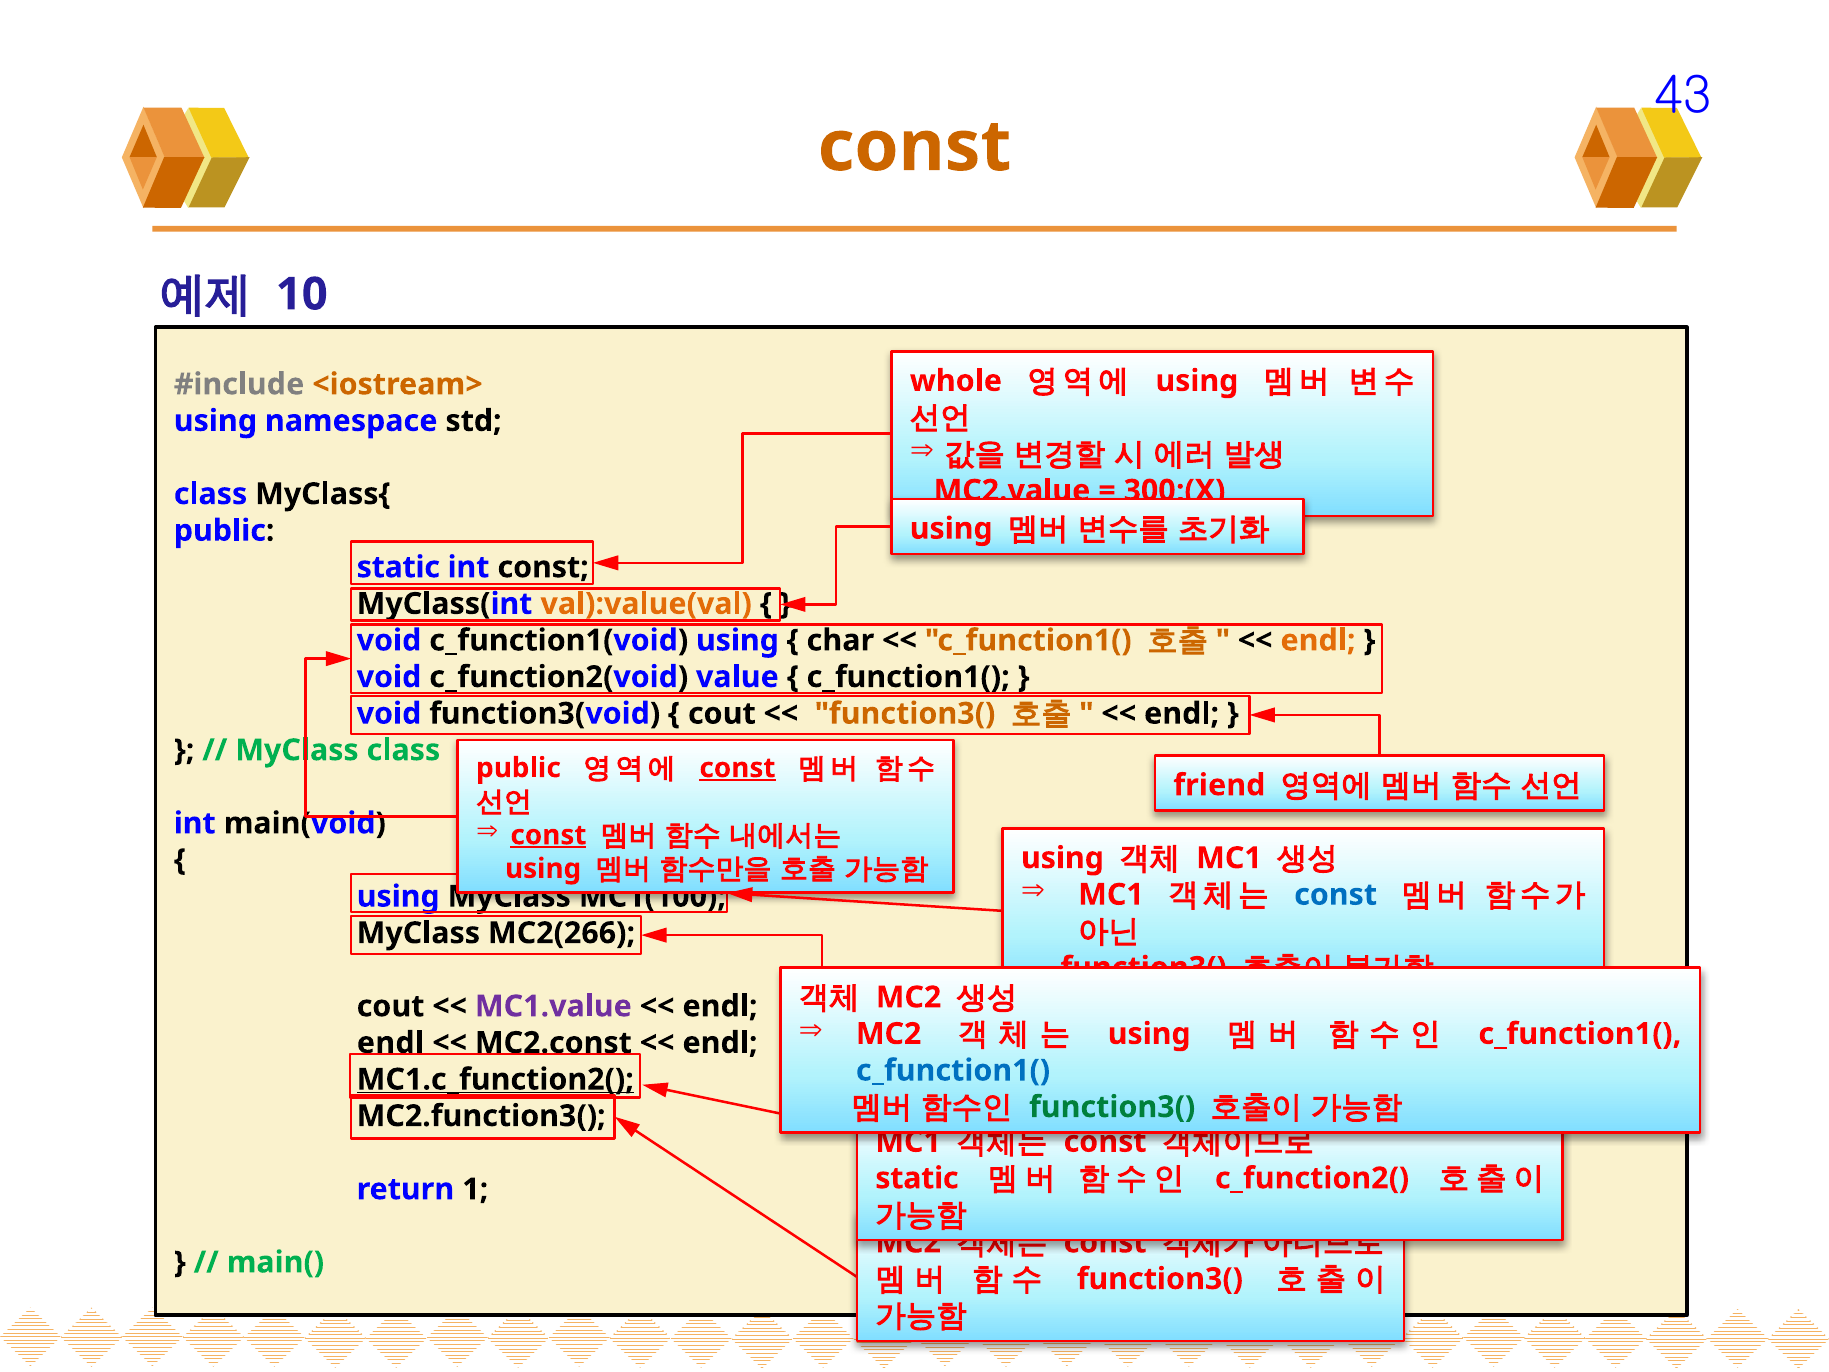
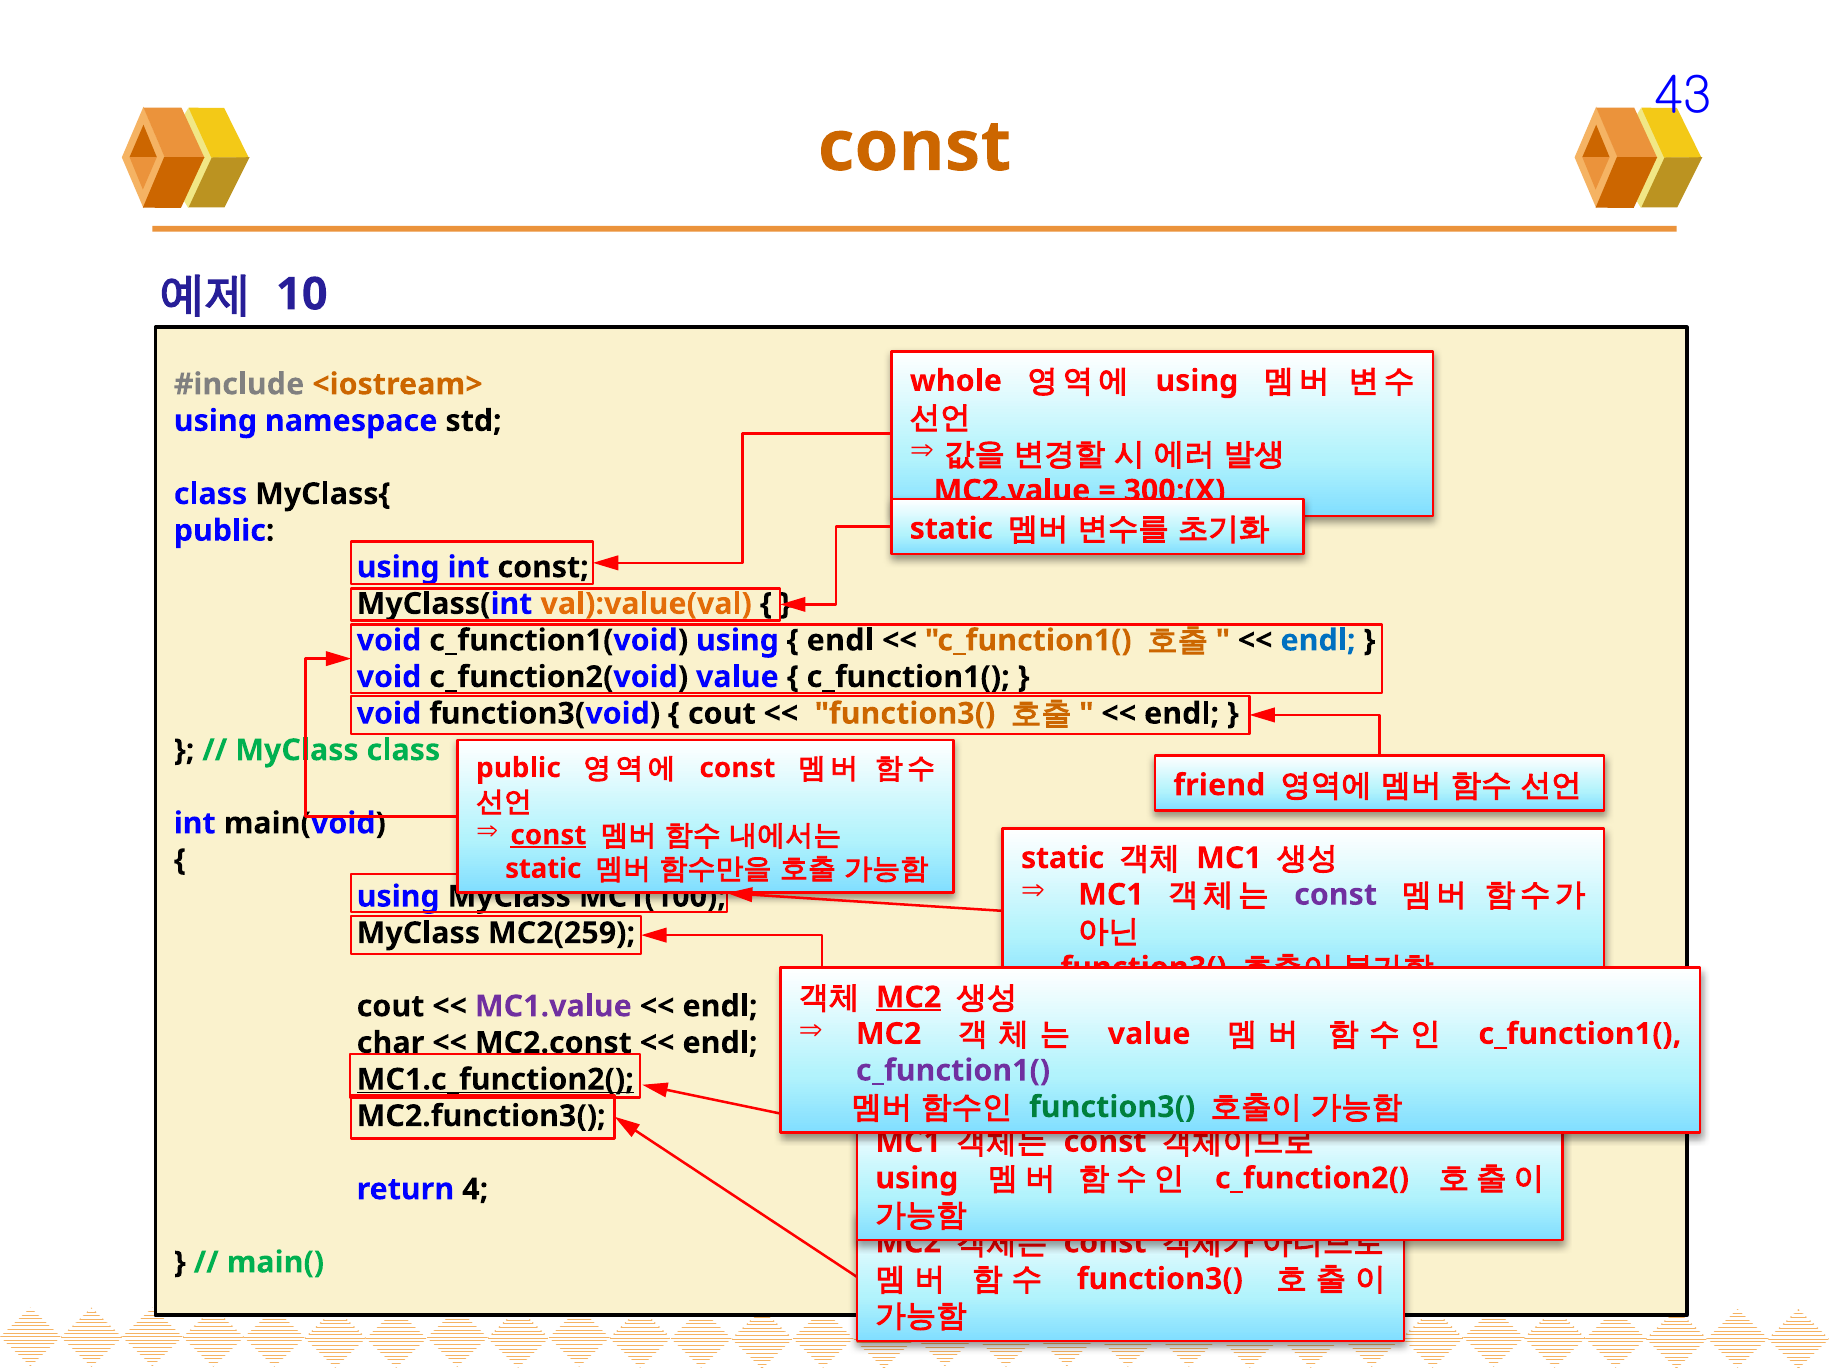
using: using -> static (951, 529)
static: static -> using (398, 567)
char: char -> endl (840, 640)
endl colour: orange -> blue (1318, 640)
const underline: present -> none (737, 768)
using: using -> static (1063, 858)
using: using -> static (543, 868)
const colour: blue -> purple (1336, 895)
MC2(266: MC2(266 -> MC2(259 (562, 933)
MC2 underline: none -> present (909, 997)
using: using -> value (1149, 1034)
endl: endl -> char (391, 1043)
c_function1( colour: blue -> purple (953, 1070)
static: static -> using (917, 1178)
1: 1 -> 4 (475, 1189)
